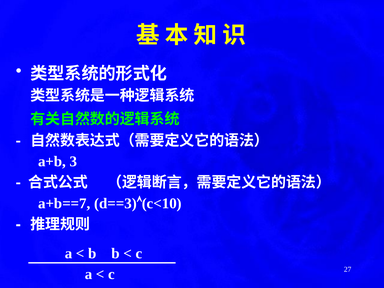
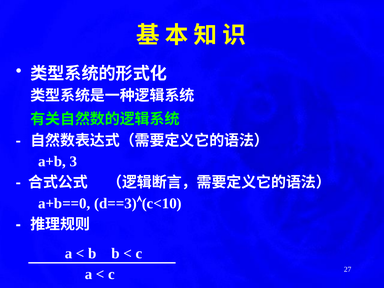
a+b==7: a+b==7 -> a+b==0 (64, 203)
